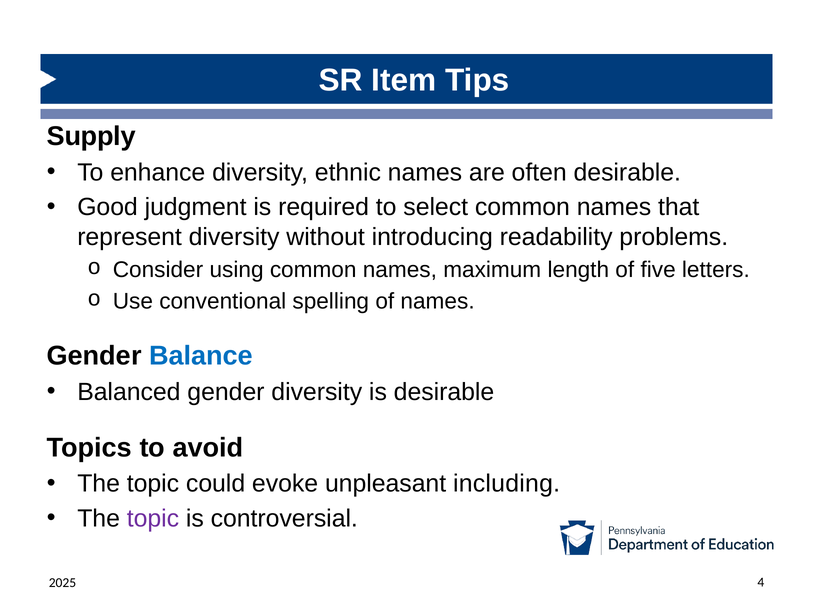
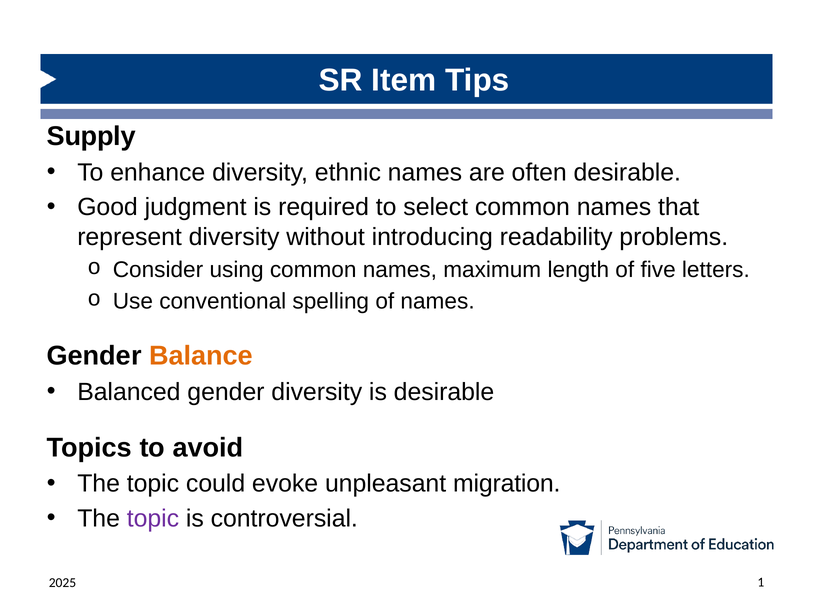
Balance colour: blue -> orange (201, 356)
including: including -> migration (507, 483)
4: 4 -> 1 (761, 582)
